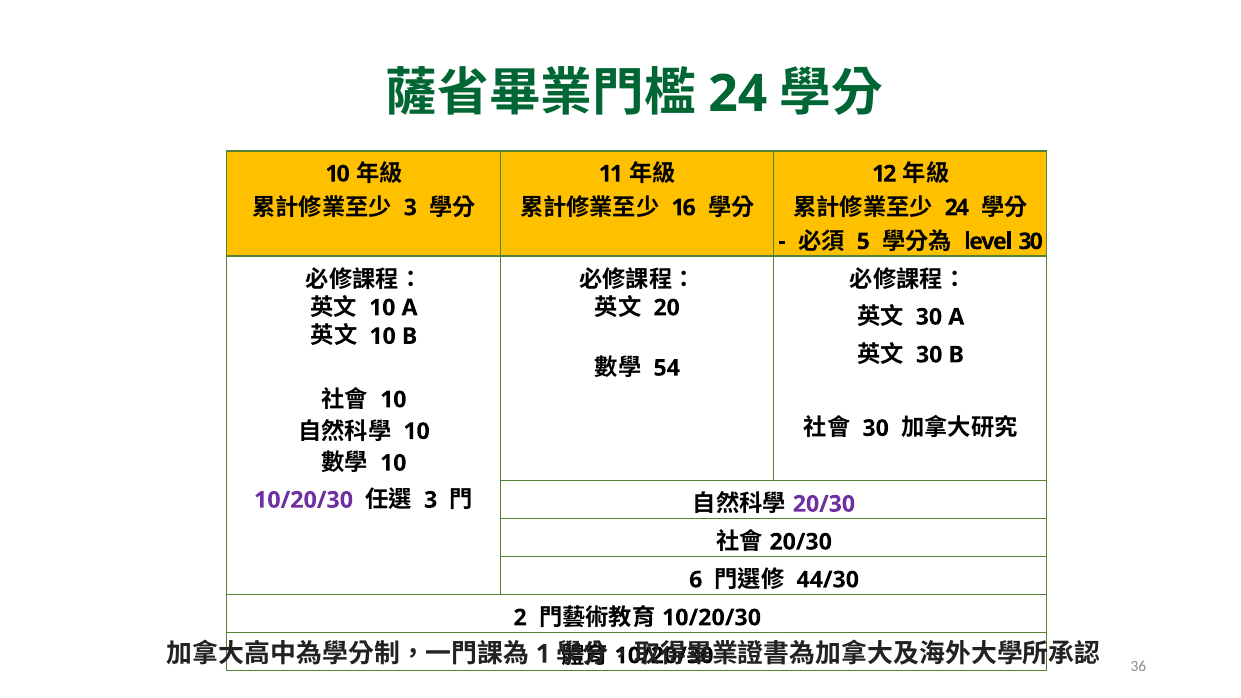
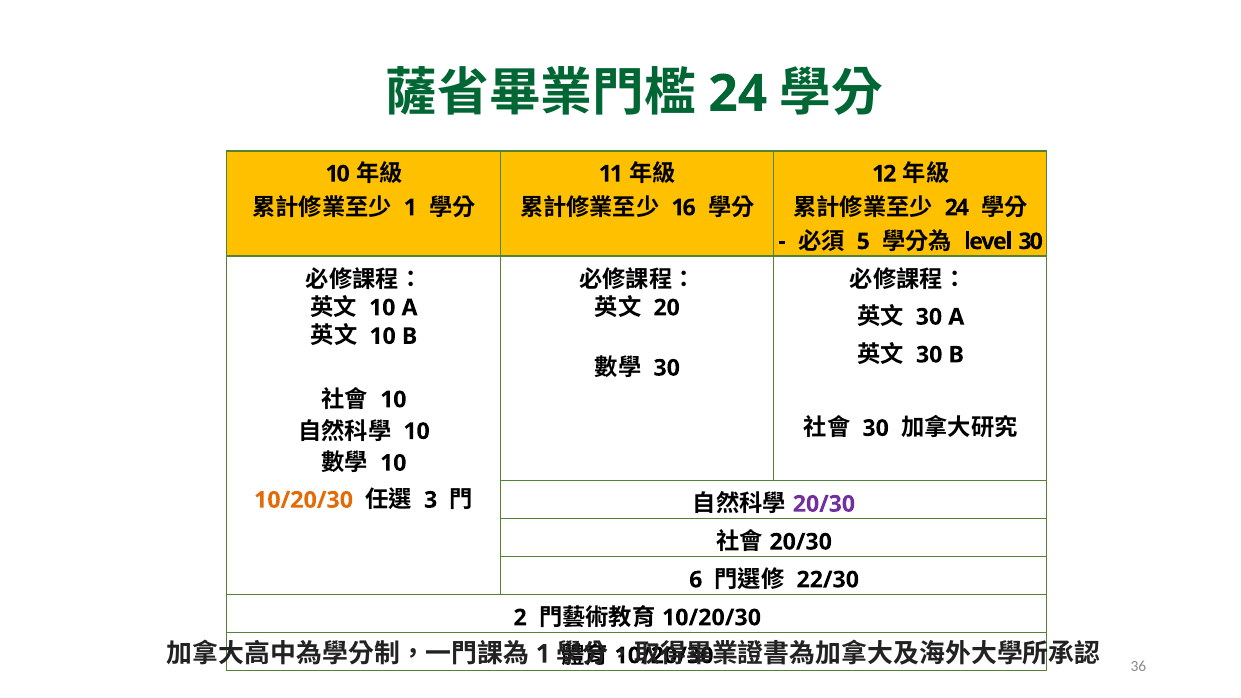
3: 3 -> 1 (410, 208)
54: 54 -> 30 (667, 368)
10/20/30 colour: purple -> orange (304, 500)
44/30: 44/30 -> 22/30 (828, 580)
